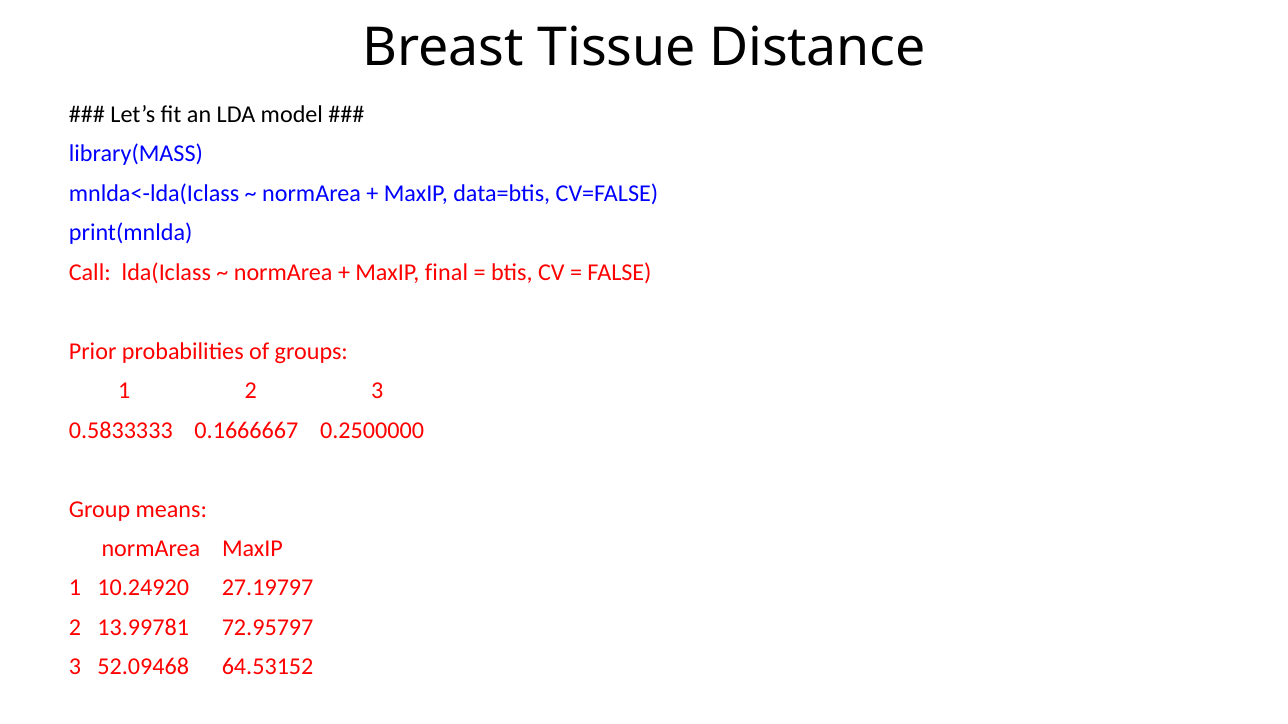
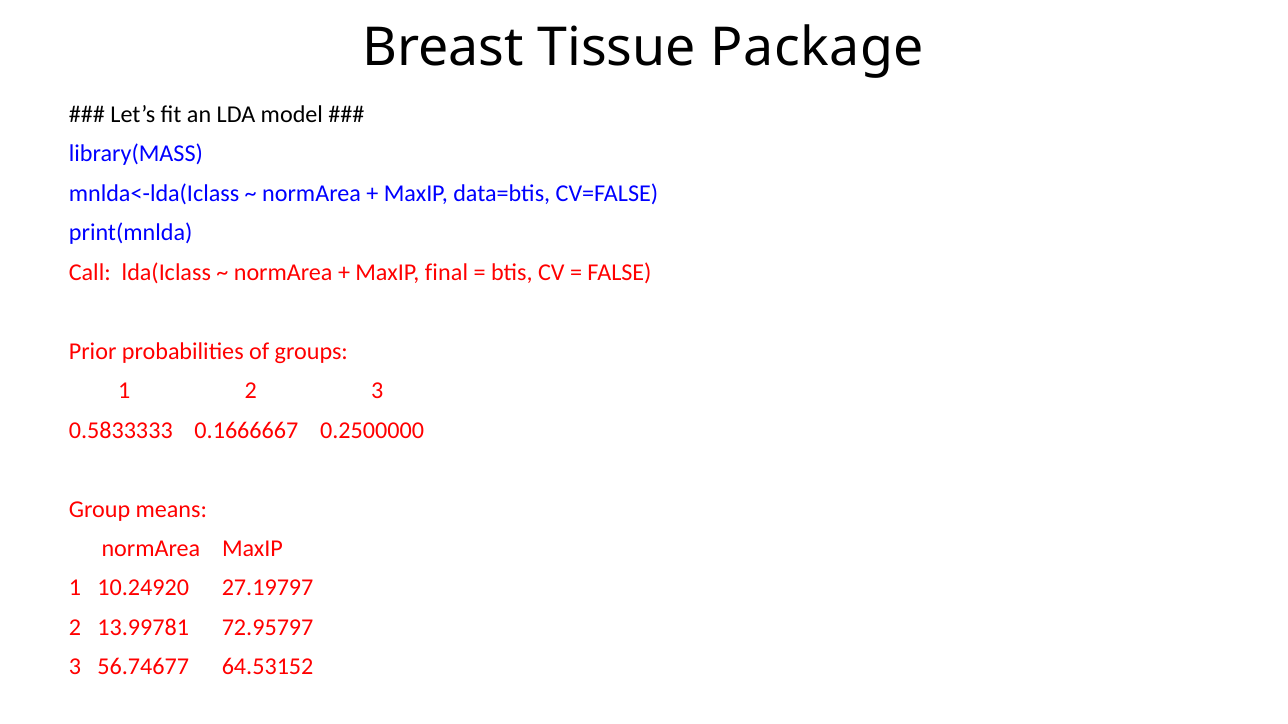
Distance: Distance -> Package (817, 48)
52.09468: 52.09468 -> 56.74677 (143, 667)
